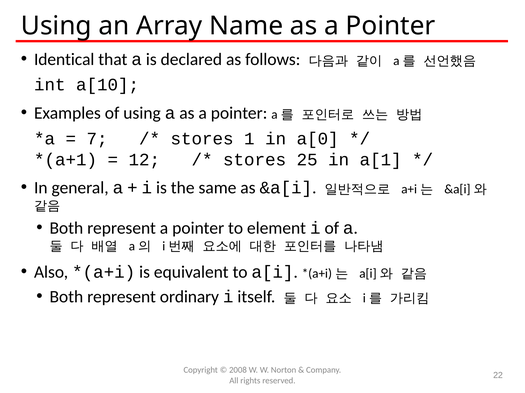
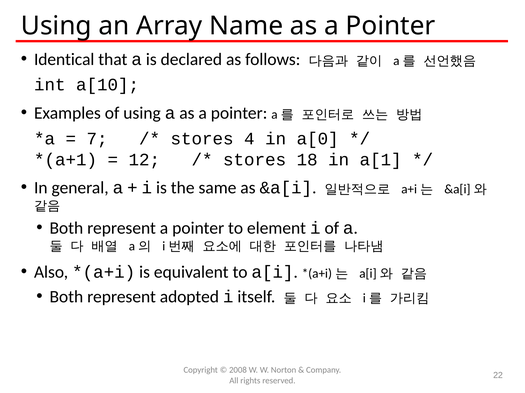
1: 1 -> 4 (249, 139)
25: 25 -> 18 (307, 160)
ordinary: ordinary -> adopted (189, 297)
